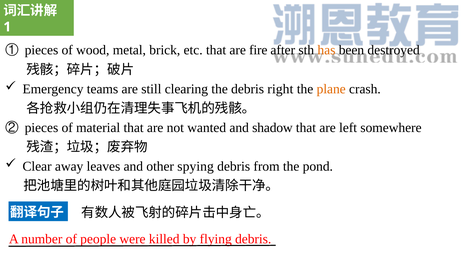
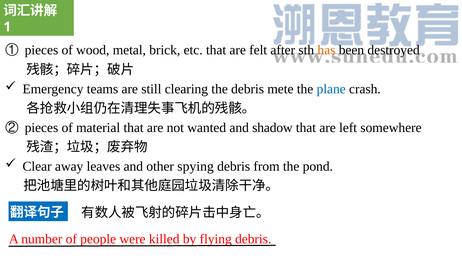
fire: fire -> felt (258, 50)
right: right -> mete (280, 89)
plane colour: orange -> blue (331, 89)
